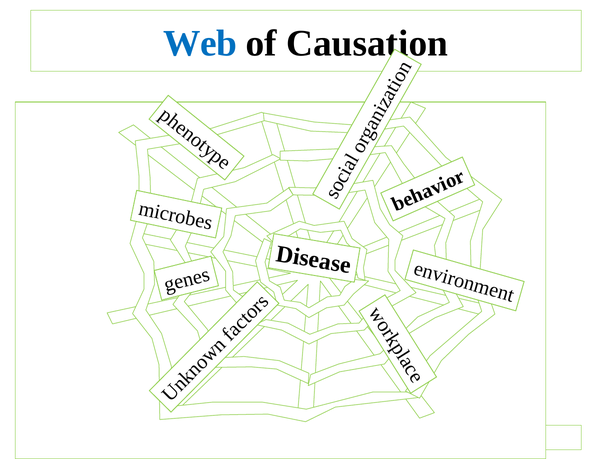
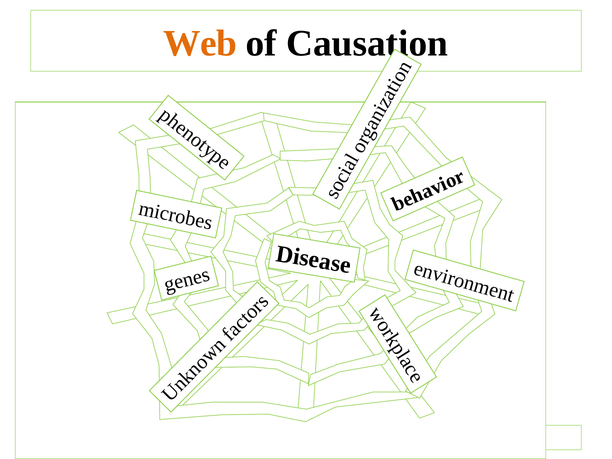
Web colour: blue -> orange (200, 43)
